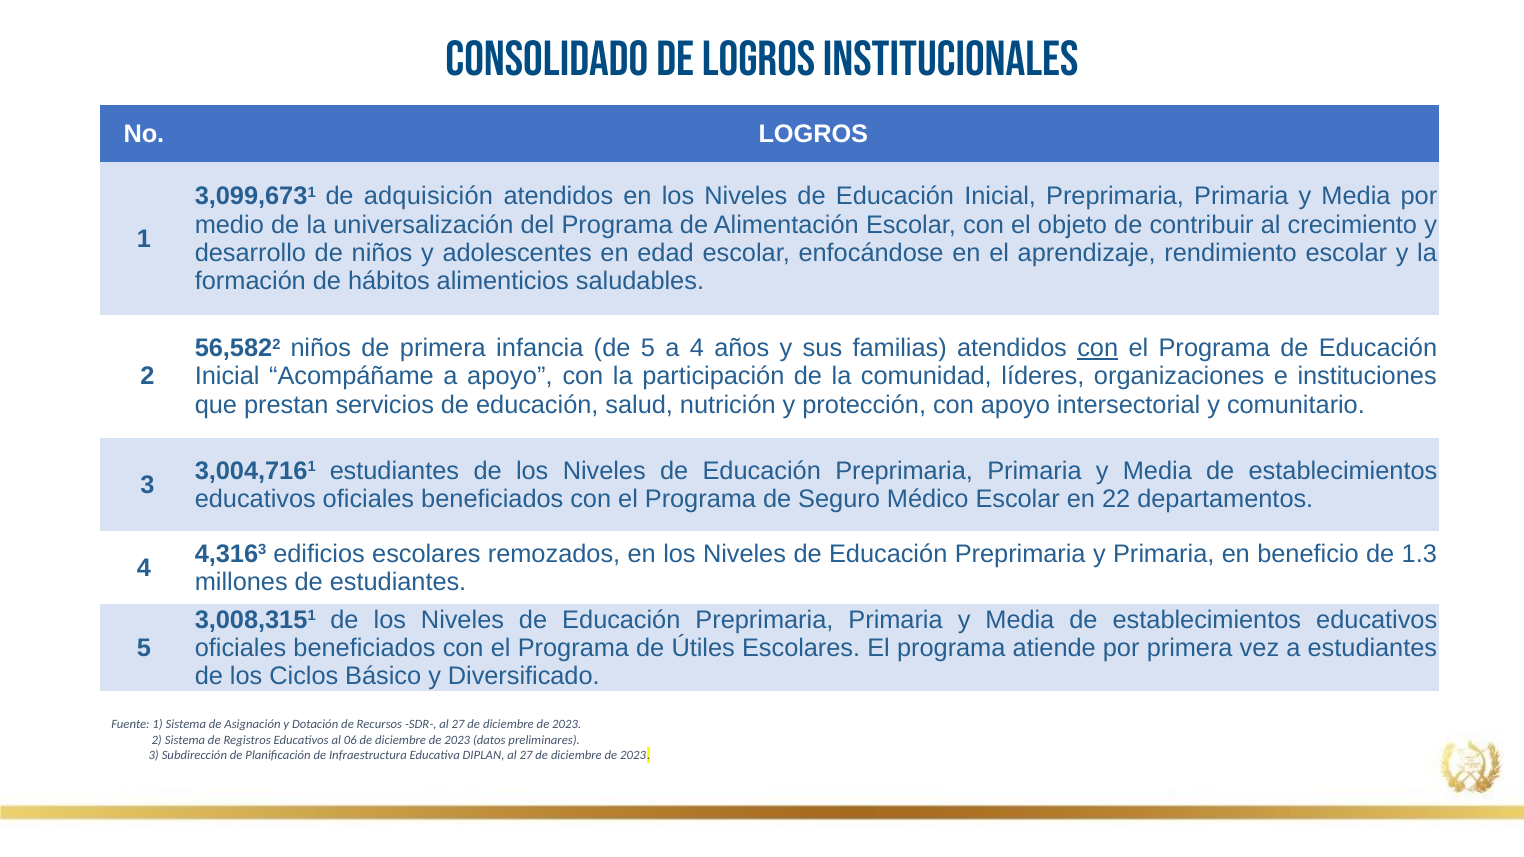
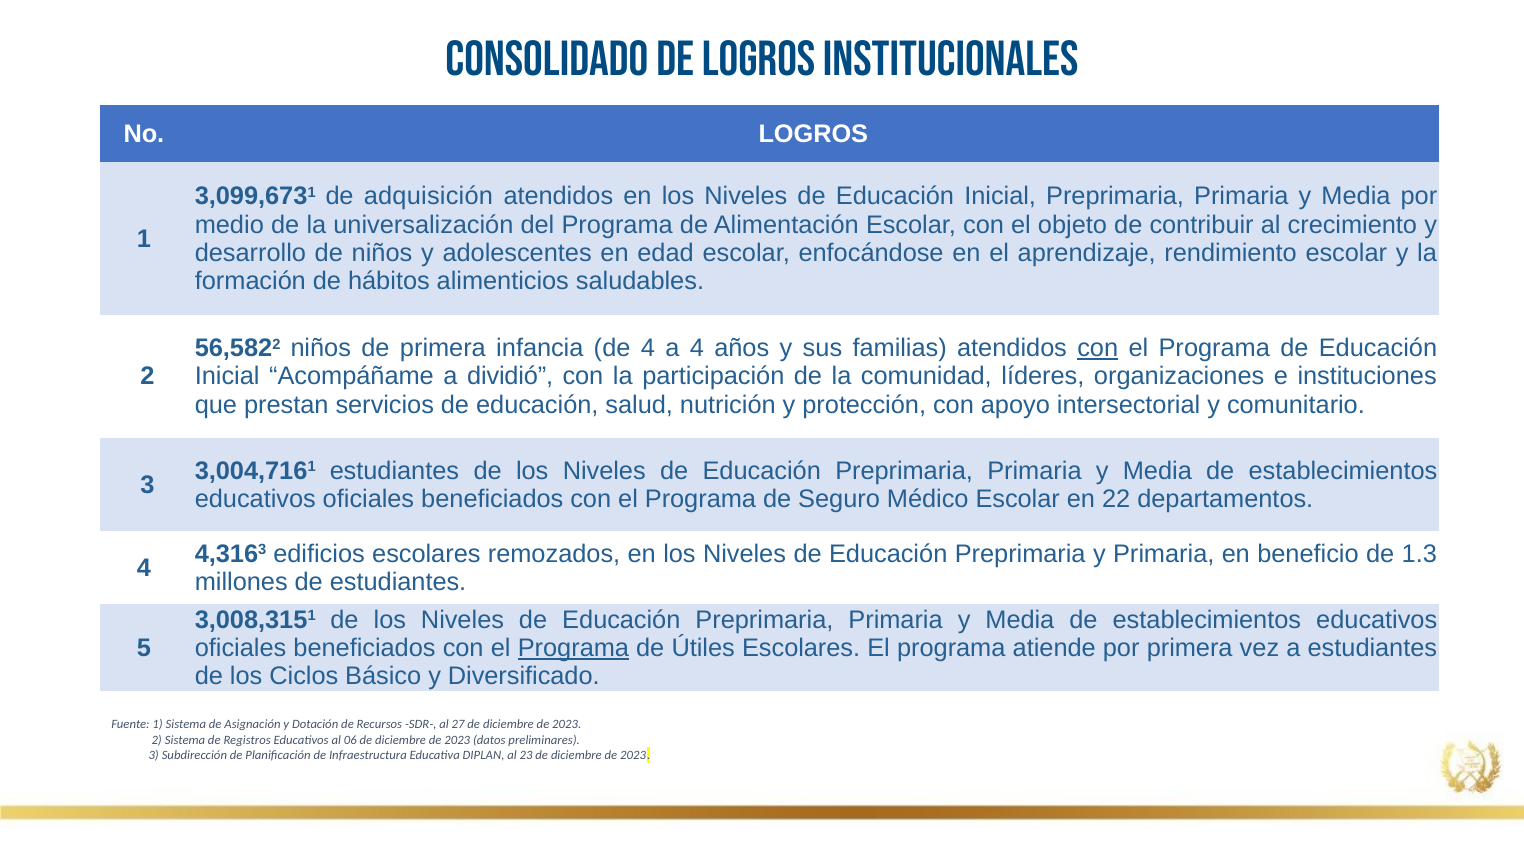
de 5: 5 -> 4 (648, 348)
a apoyo: apoyo -> dividió (510, 377)
Programa underline: none -> present (573, 648)
DIPLAN al 27: 27 -> 23 (526, 755)
